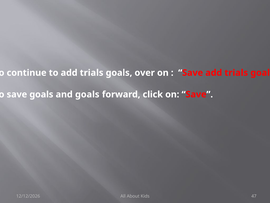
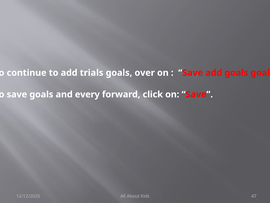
Save add trials: trials -> goals (236, 73)
and goals: goals -> every (87, 94)
